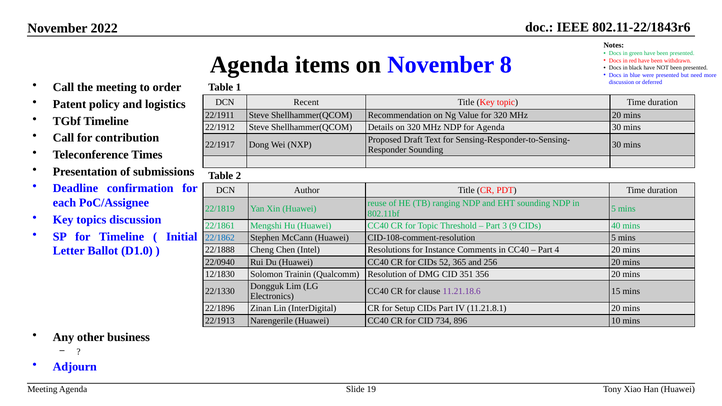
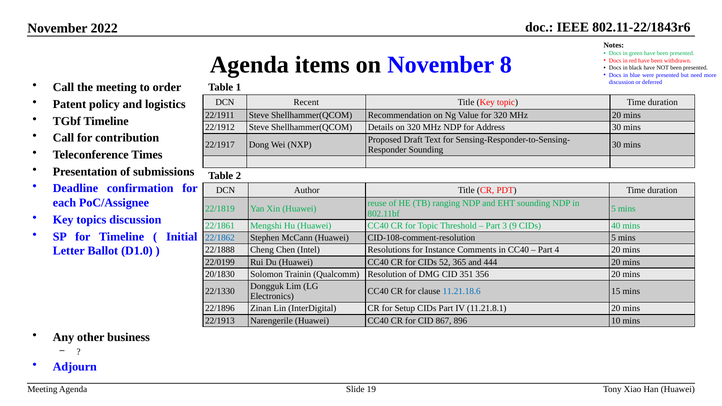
for Agenda: Agenda -> Address (490, 128)
22/0940: 22/0940 -> 22/0199 (220, 262)
256: 256 -> 444 (490, 262)
12/1830: 12/1830 -> 20/1830 (220, 274)
11.21.18.6 colour: purple -> blue (462, 291)
734: 734 -> 867 (444, 321)
